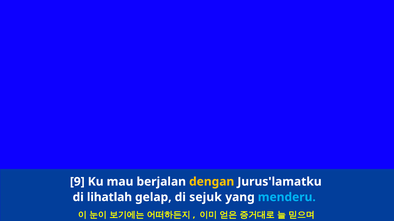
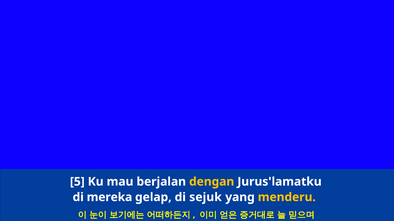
9: 9 -> 5 (77, 182)
lihatlah: lihatlah -> mereka (109, 198)
menderu colour: light blue -> yellow (287, 198)
